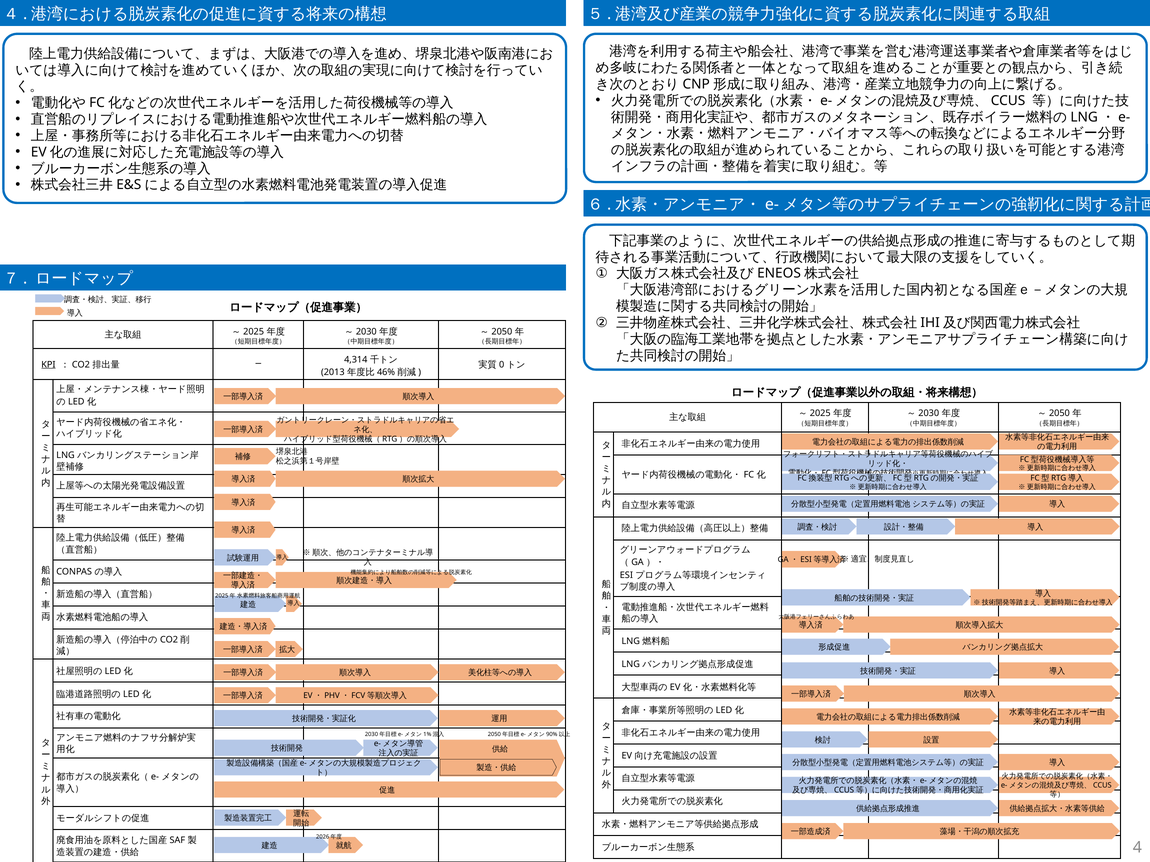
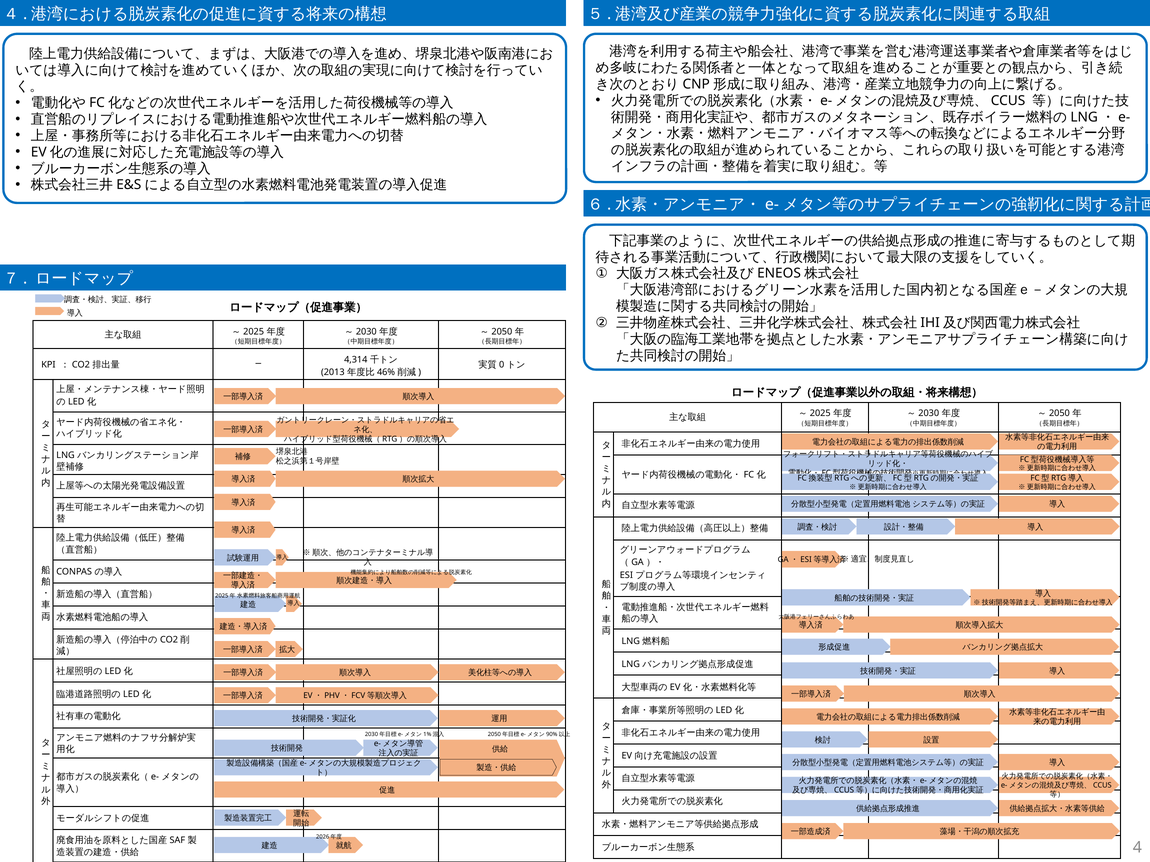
KPI underline: present -> none (48, 365)
